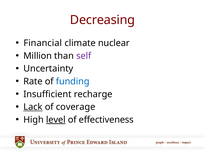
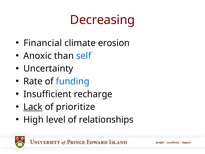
nuclear: nuclear -> erosion (114, 43)
Million: Million -> Anoxic (38, 56)
self colour: purple -> blue (84, 56)
coverage: coverage -> prioritize (76, 107)
level underline: present -> none (56, 120)
effectiveness: effectiveness -> relationships (106, 120)
